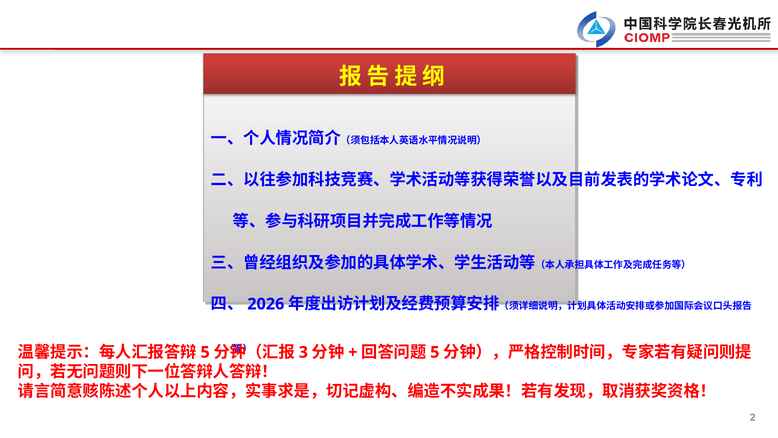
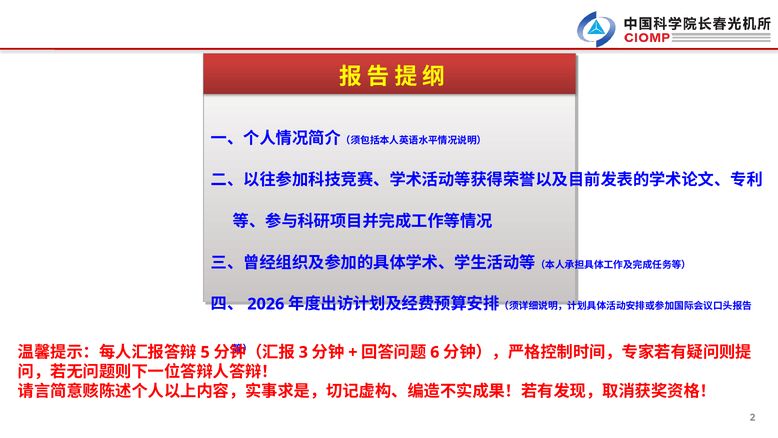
5: 5 -> 6 (435, 352)
